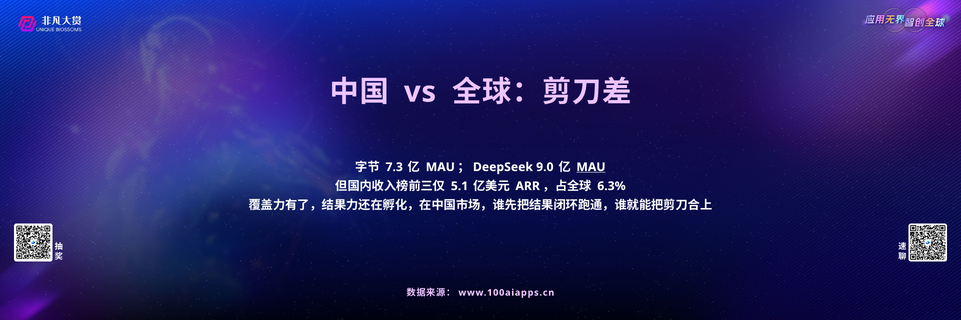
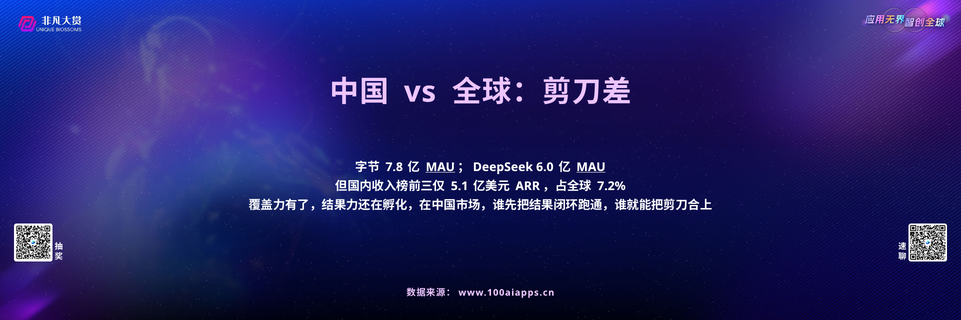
7.3: 7.3 -> 7.8 (394, 167)
MAU underline: none -> present (440, 167)
9.0: 9.0 -> 6.0 (545, 167)
6.3%: 6.3% -> 7.2% (611, 186)
